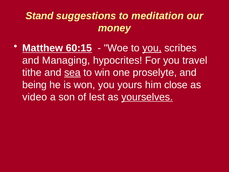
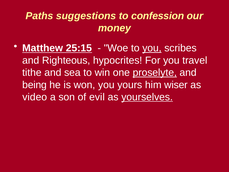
Stand: Stand -> Paths (39, 16)
meditation: meditation -> confession (158, 16)
60:15: 60:15 -> 25:15 (79, 48)
Managing: Managing -> Righteous (66, 60)
sea underline: present -> none (72, 72)
proselyte underline: none -> present (155, 72)
close: close -> wiser (176, 85)
lest: lest -> evil (97, 97)
